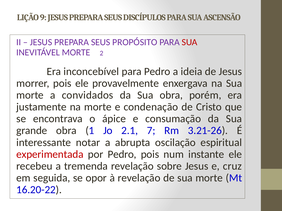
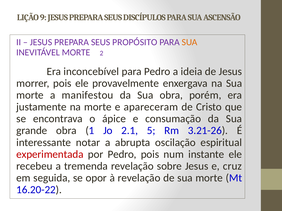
SUA colour: red -> orange (190, 42)
convidados: convidados -> manifestou (88, 95)
condenação: condenação -> apareceram (151, 107)
7: 7 -> 5 (151, 131)
